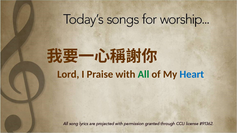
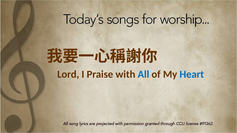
All colour: green -> blue (143, 74)
